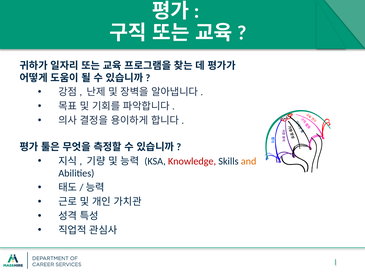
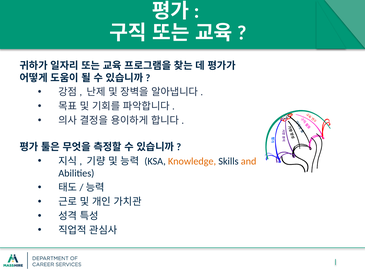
Knowledge colour: red -> orange (192, 161)
